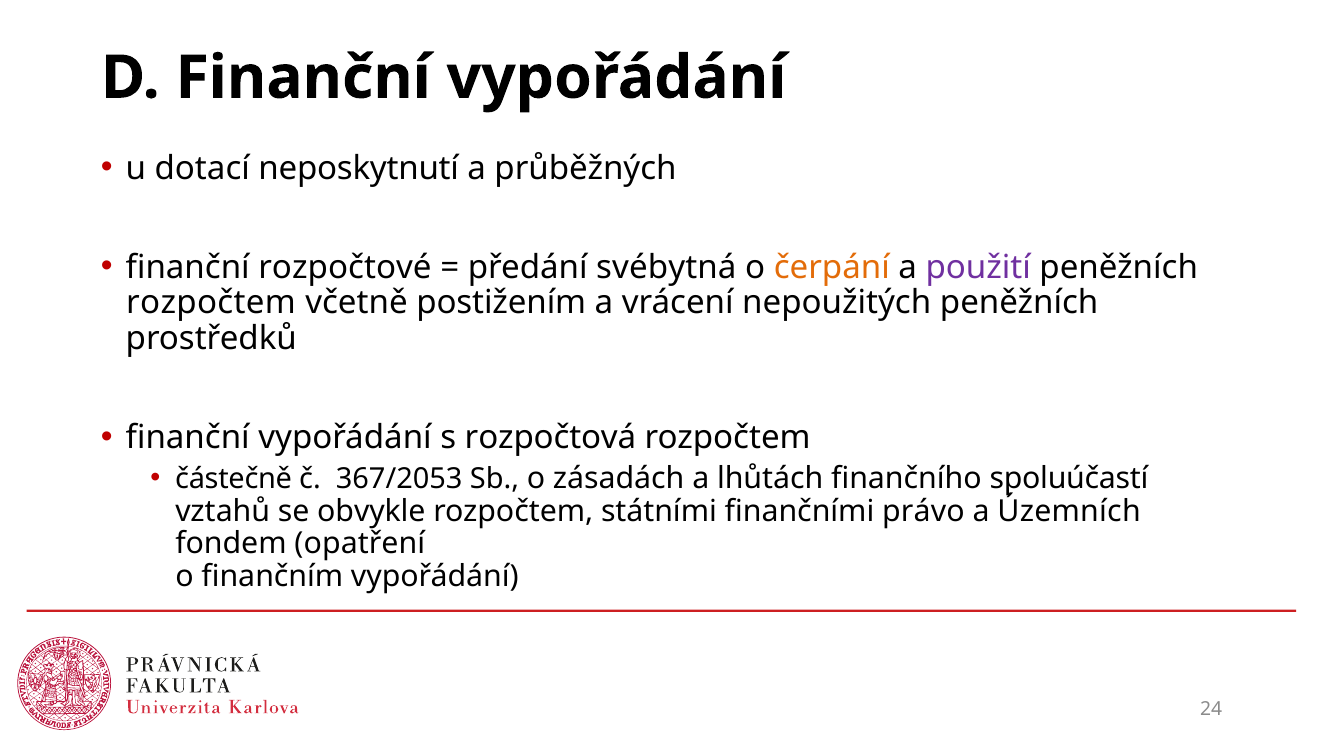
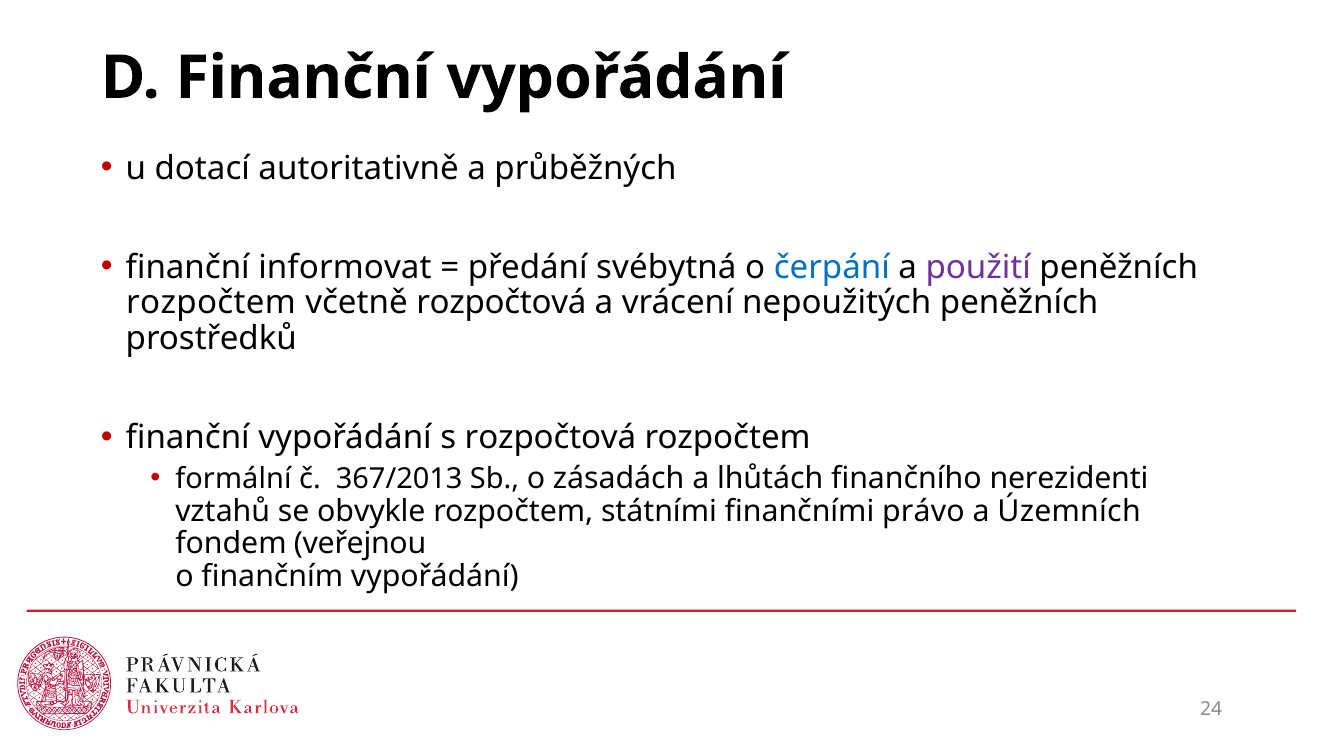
neposkytnutí: neposkytnutí -> autoritativně (359, 168)
rozpočtové: rozpočtové -> informovat (345, 267)
čerpání colour: orange -> blue (832, 267)
včetně postižením: postižením -> rozpočtová (501, 303)
částečně: částečně -> formální (233, 479)
367/2053: 367/2053 -> 367/2013 (399, 479)
spoluúčastí: spoluúčastí -> nerezidenti (1069, 479)
opatření: opatření -> veřejnou (360, 544)
